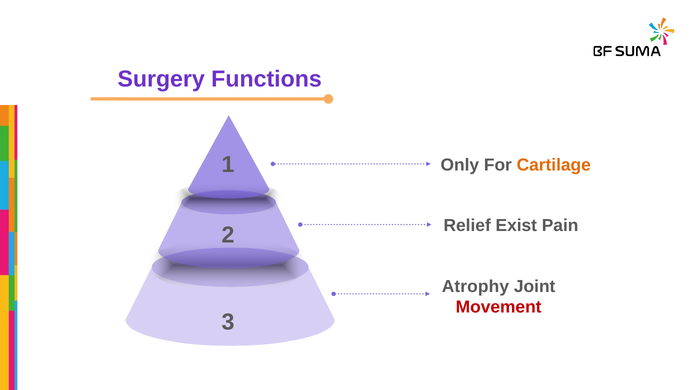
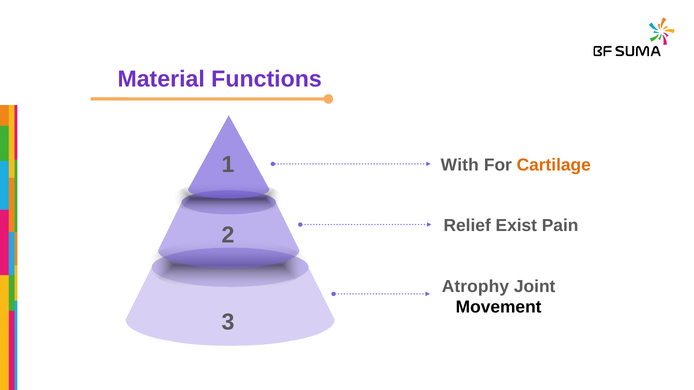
Surgery: Surgery -> Material (161, 79)
Only: Only -> With (460, 165)
Movement colour: red -> black (499, 307)
